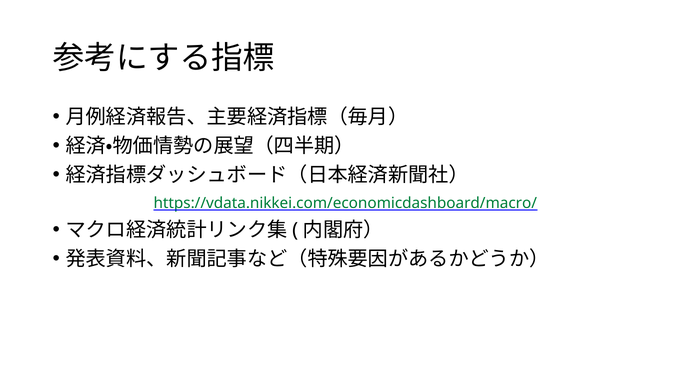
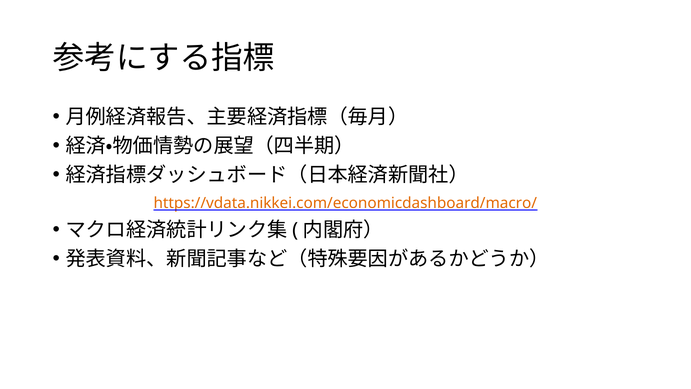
https://vdata.nikkei.com/economicdashboard/macro/ colour: green -> orange (345, 203)
